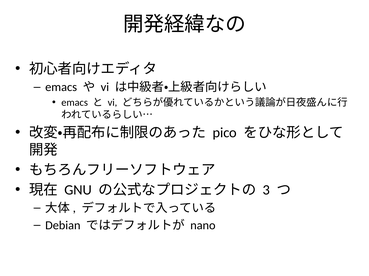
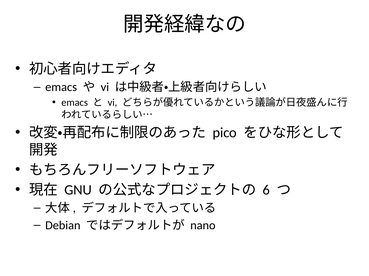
3: 3 -> 6 (266, 190)
